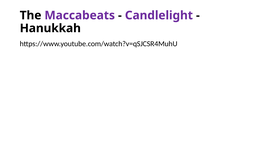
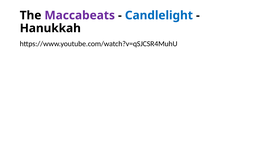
Candlelight colour: purple -> blue (159, 15)
